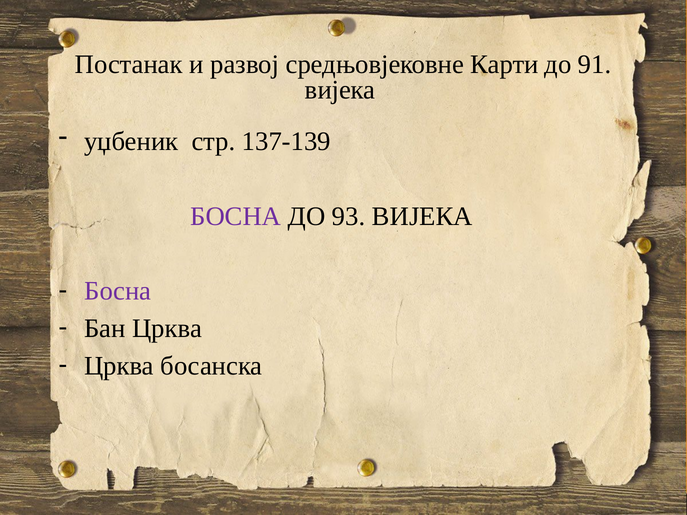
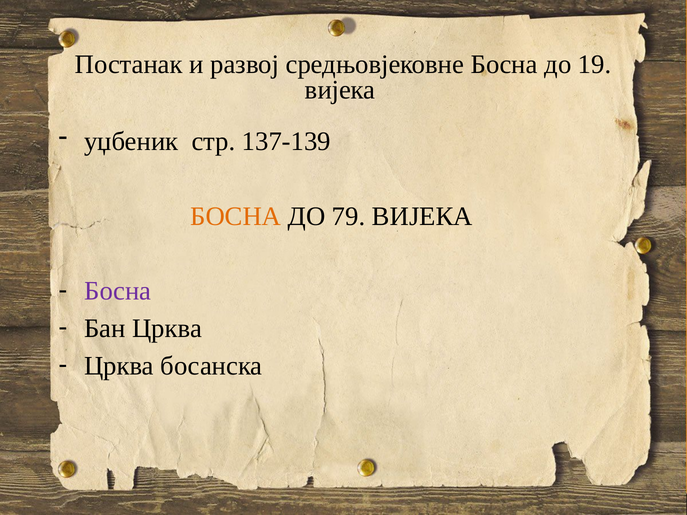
средњовјековне Карти: Карти -> Босна (504, 64)
91: 91 -> 19 (595, 64)
БОСНА colour: purple -> orange (236, 216)
93: 93 -> 79 (349, 216)
